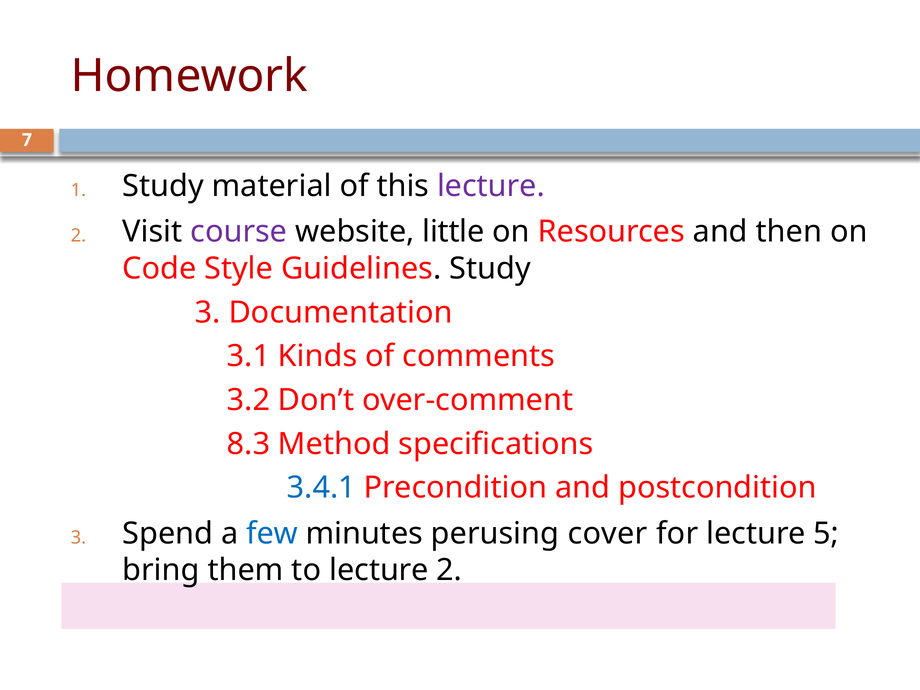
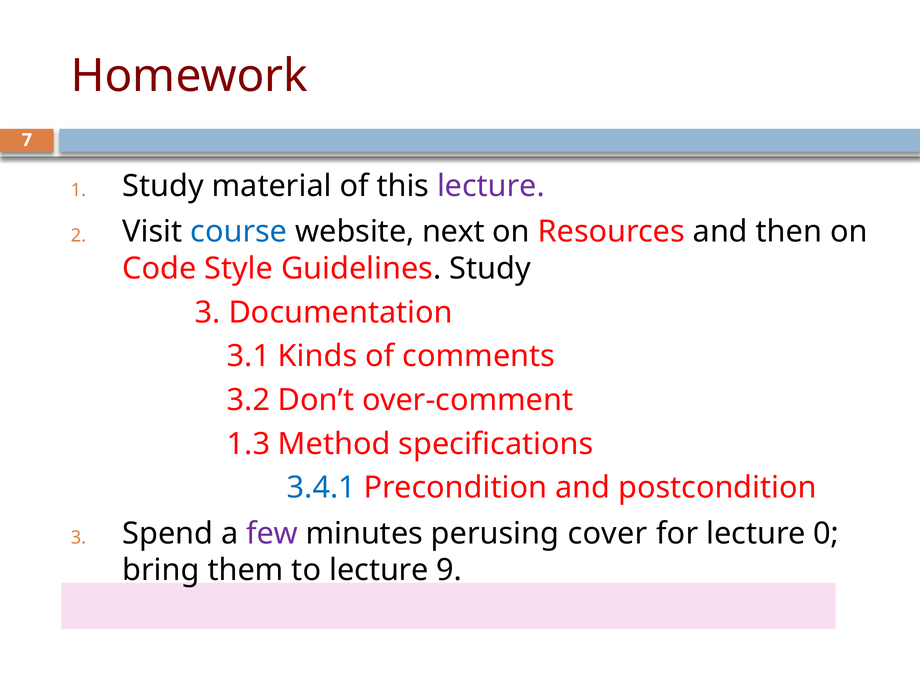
course colour: purple -> blue (239, 232)
little: little -> next (453, 232)
8.3: 8.3 -> 1.3 (248, 444)
few colour: blue -> purple (272, 534)
5: 5 -> 0 (826, 534)
to lecture 2: 2 -> 9 (449, 570)
